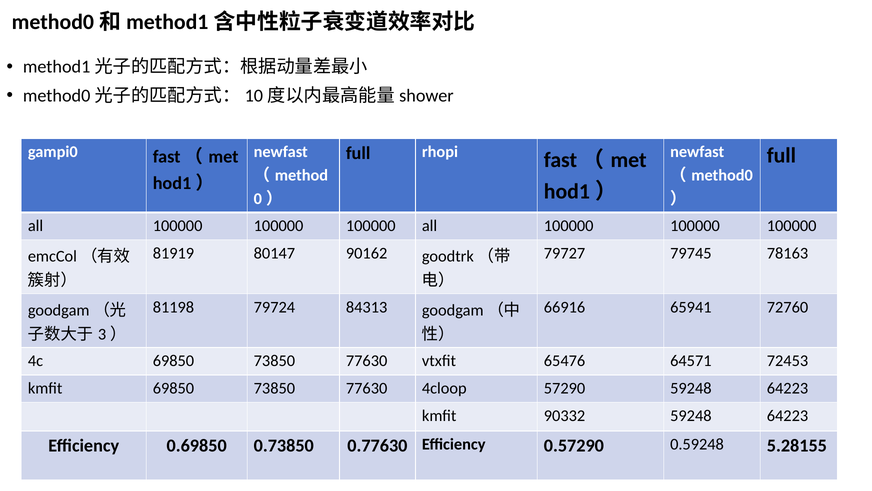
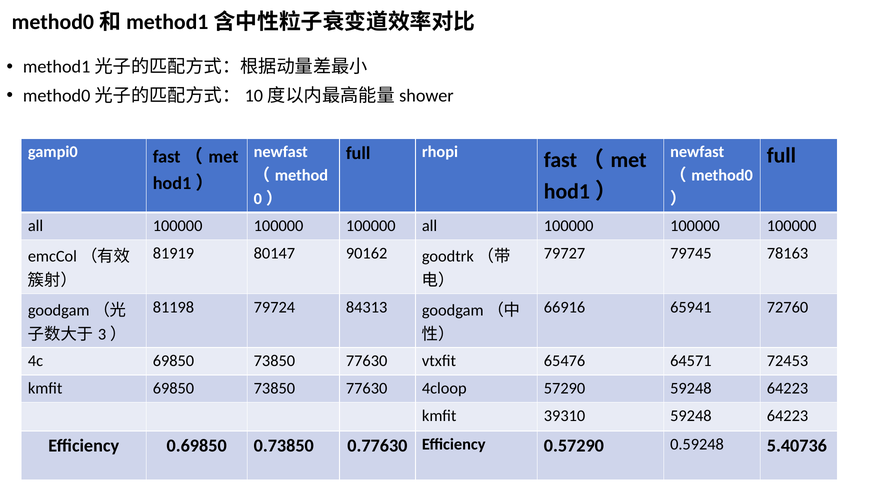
90332: 90332 -> 39310 (565, 415)
5.28155: 5.28155 -> 5.40736 (797, 445)
